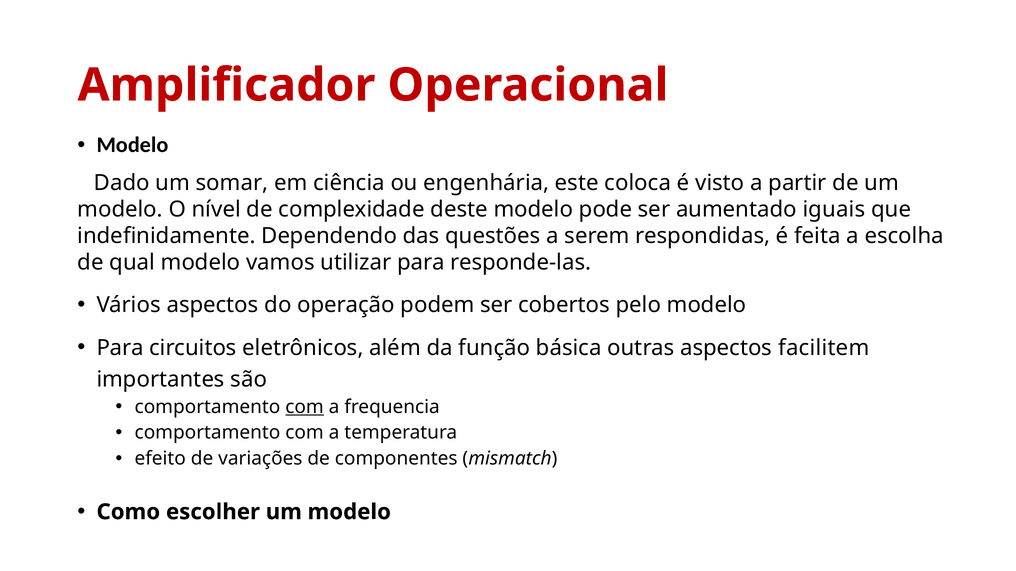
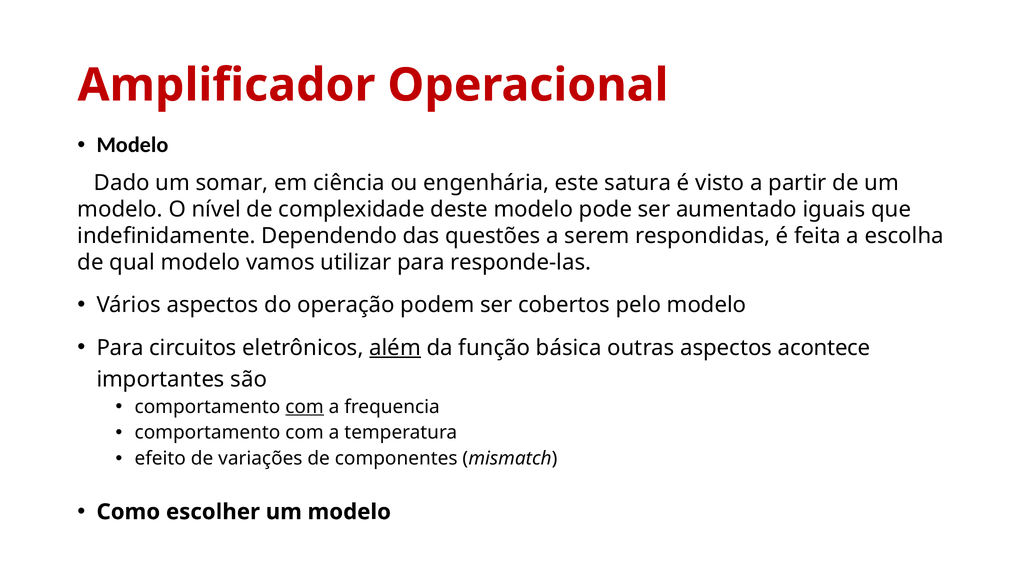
coloca: coloca -> satura (638, 183)
além underline: none -> present (395, 348)
facilitem: facilitem -> acontece (824, 348)
